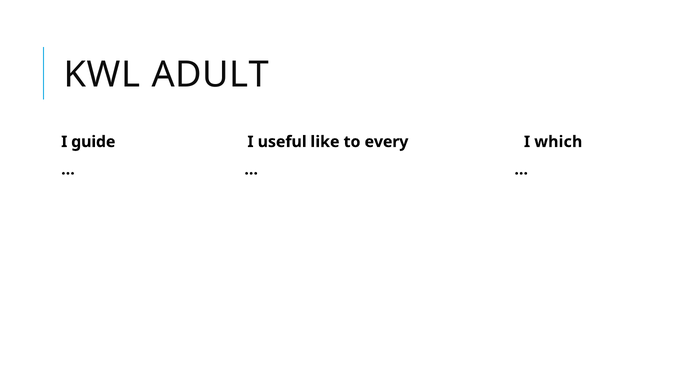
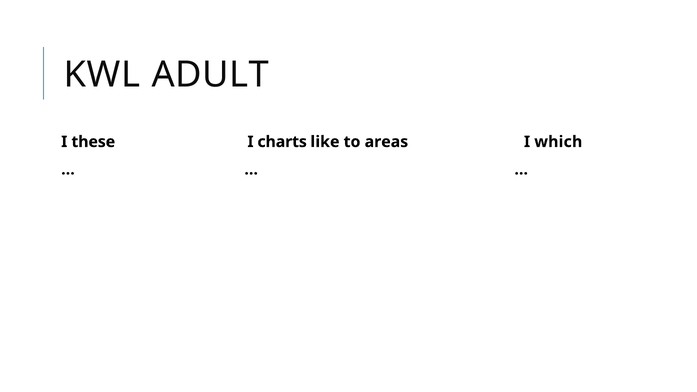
guide: guide -> these (93, 142)
useful: useful -> charts (282, 142)
every: every -> areas (386, 142)
